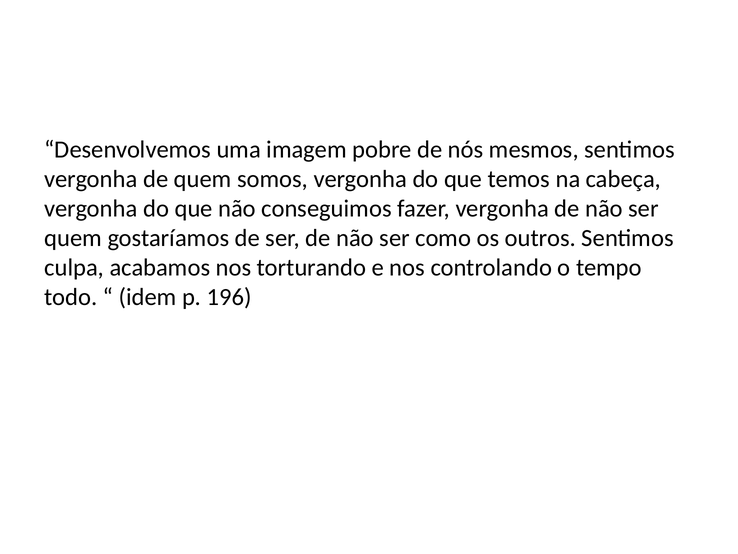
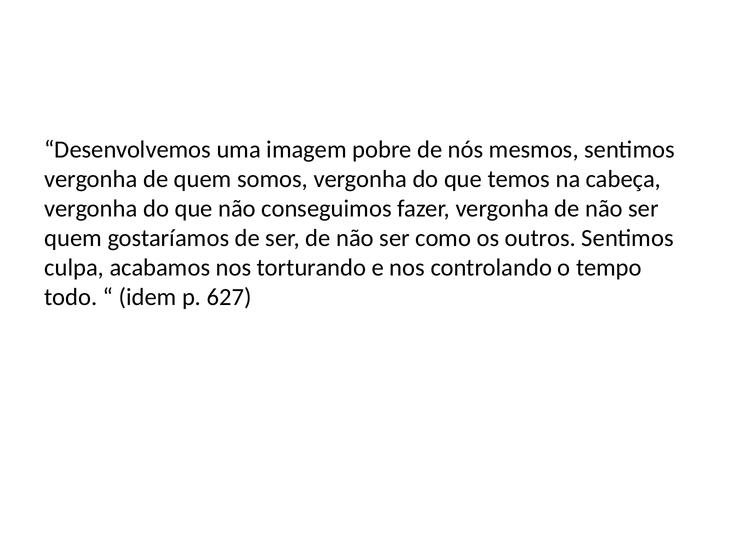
196: 196 -> 627 (229, 297)
